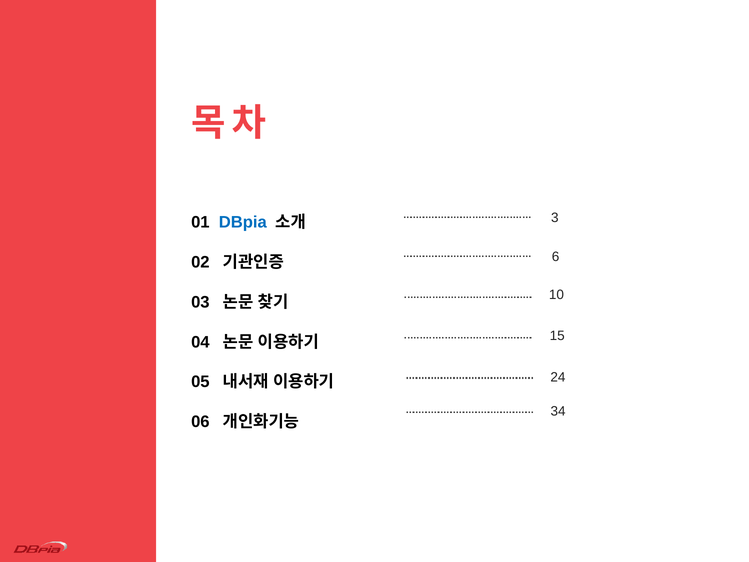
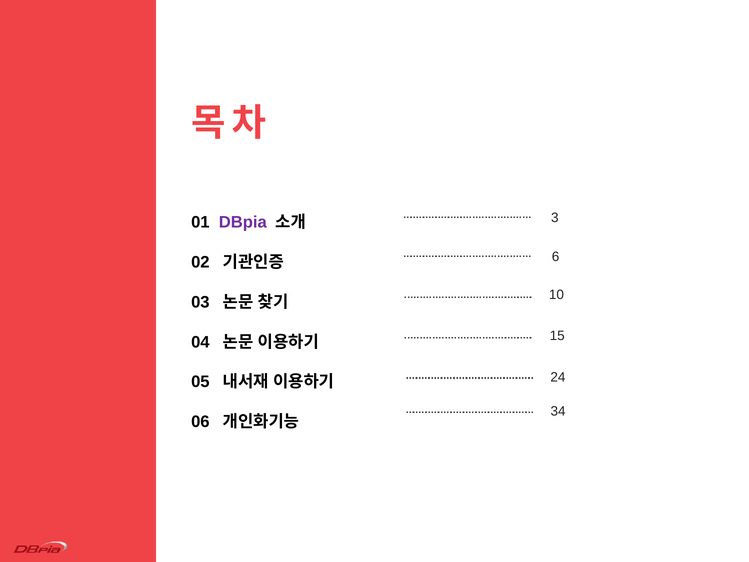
DBpia colour: blue -> purple (243, 222)
